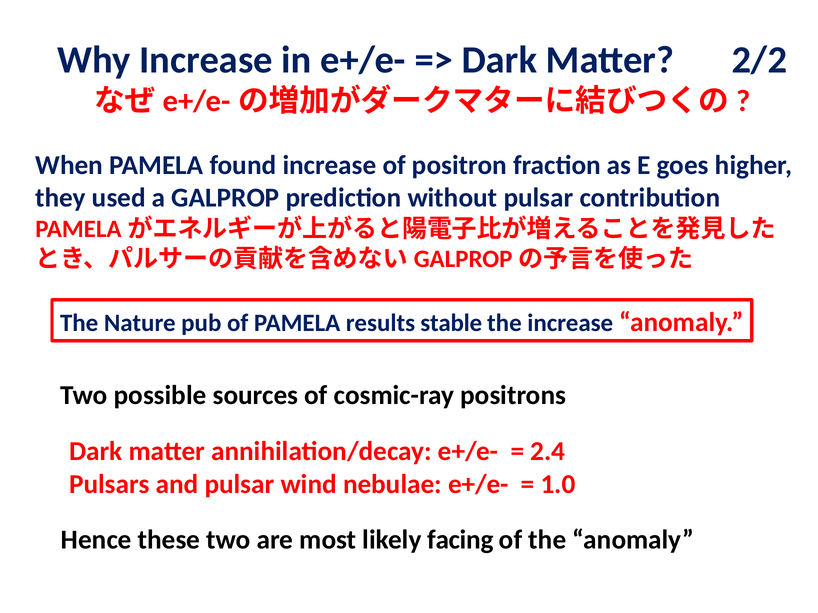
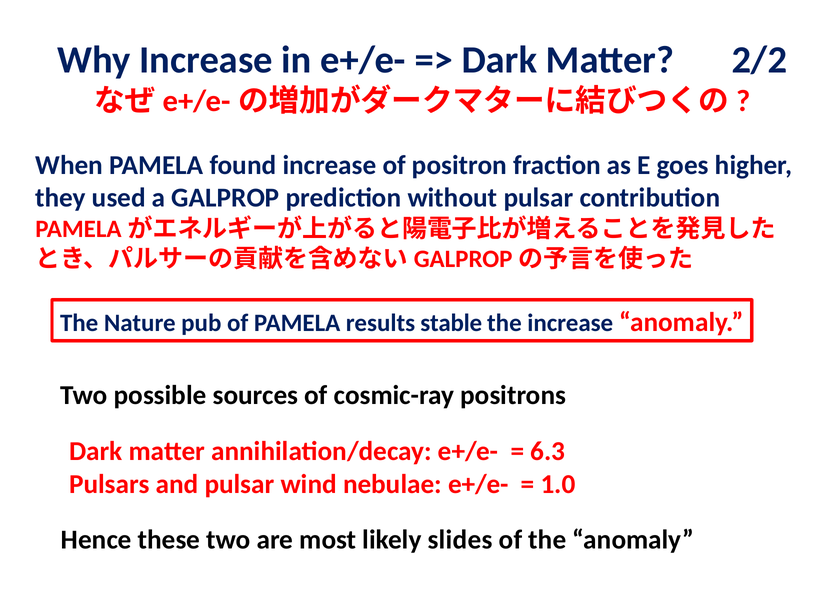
2.4: 2.4 -> 6.3 (548, 452)
facing: facing -> slides (460, 540)
